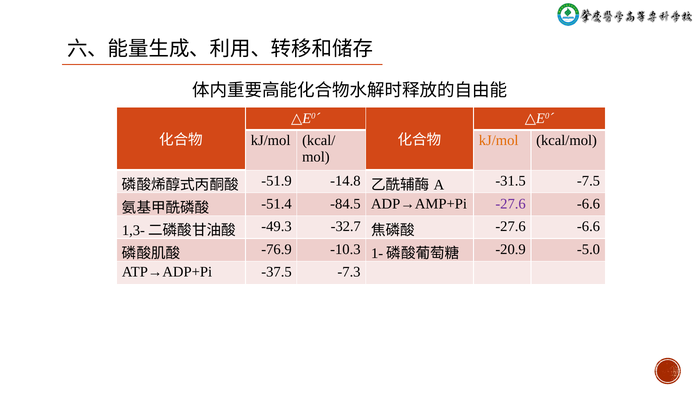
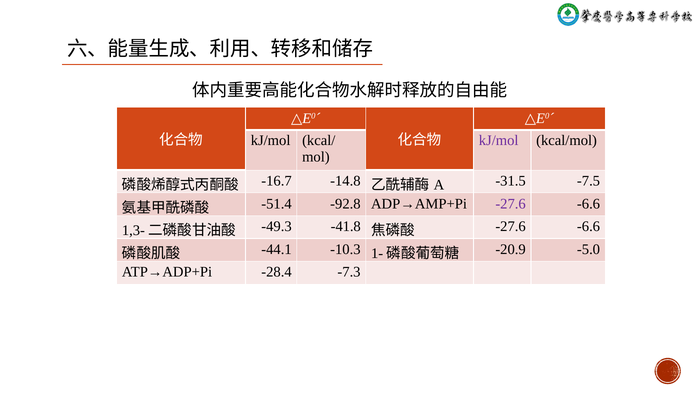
kJ/mol colour: orange -> purple (499, 141)
-51.9: -51.9 -> -16.7 (277, 181)
-84.5: -84.5 -> -92.8 (345, 204)
-32.7: -32.7 -> -41.8 (346, 226)
-76.9: -76.9 -> -44.1 (277, 249)
-37.5: -37.5 -> -28.4 (277, 272)
